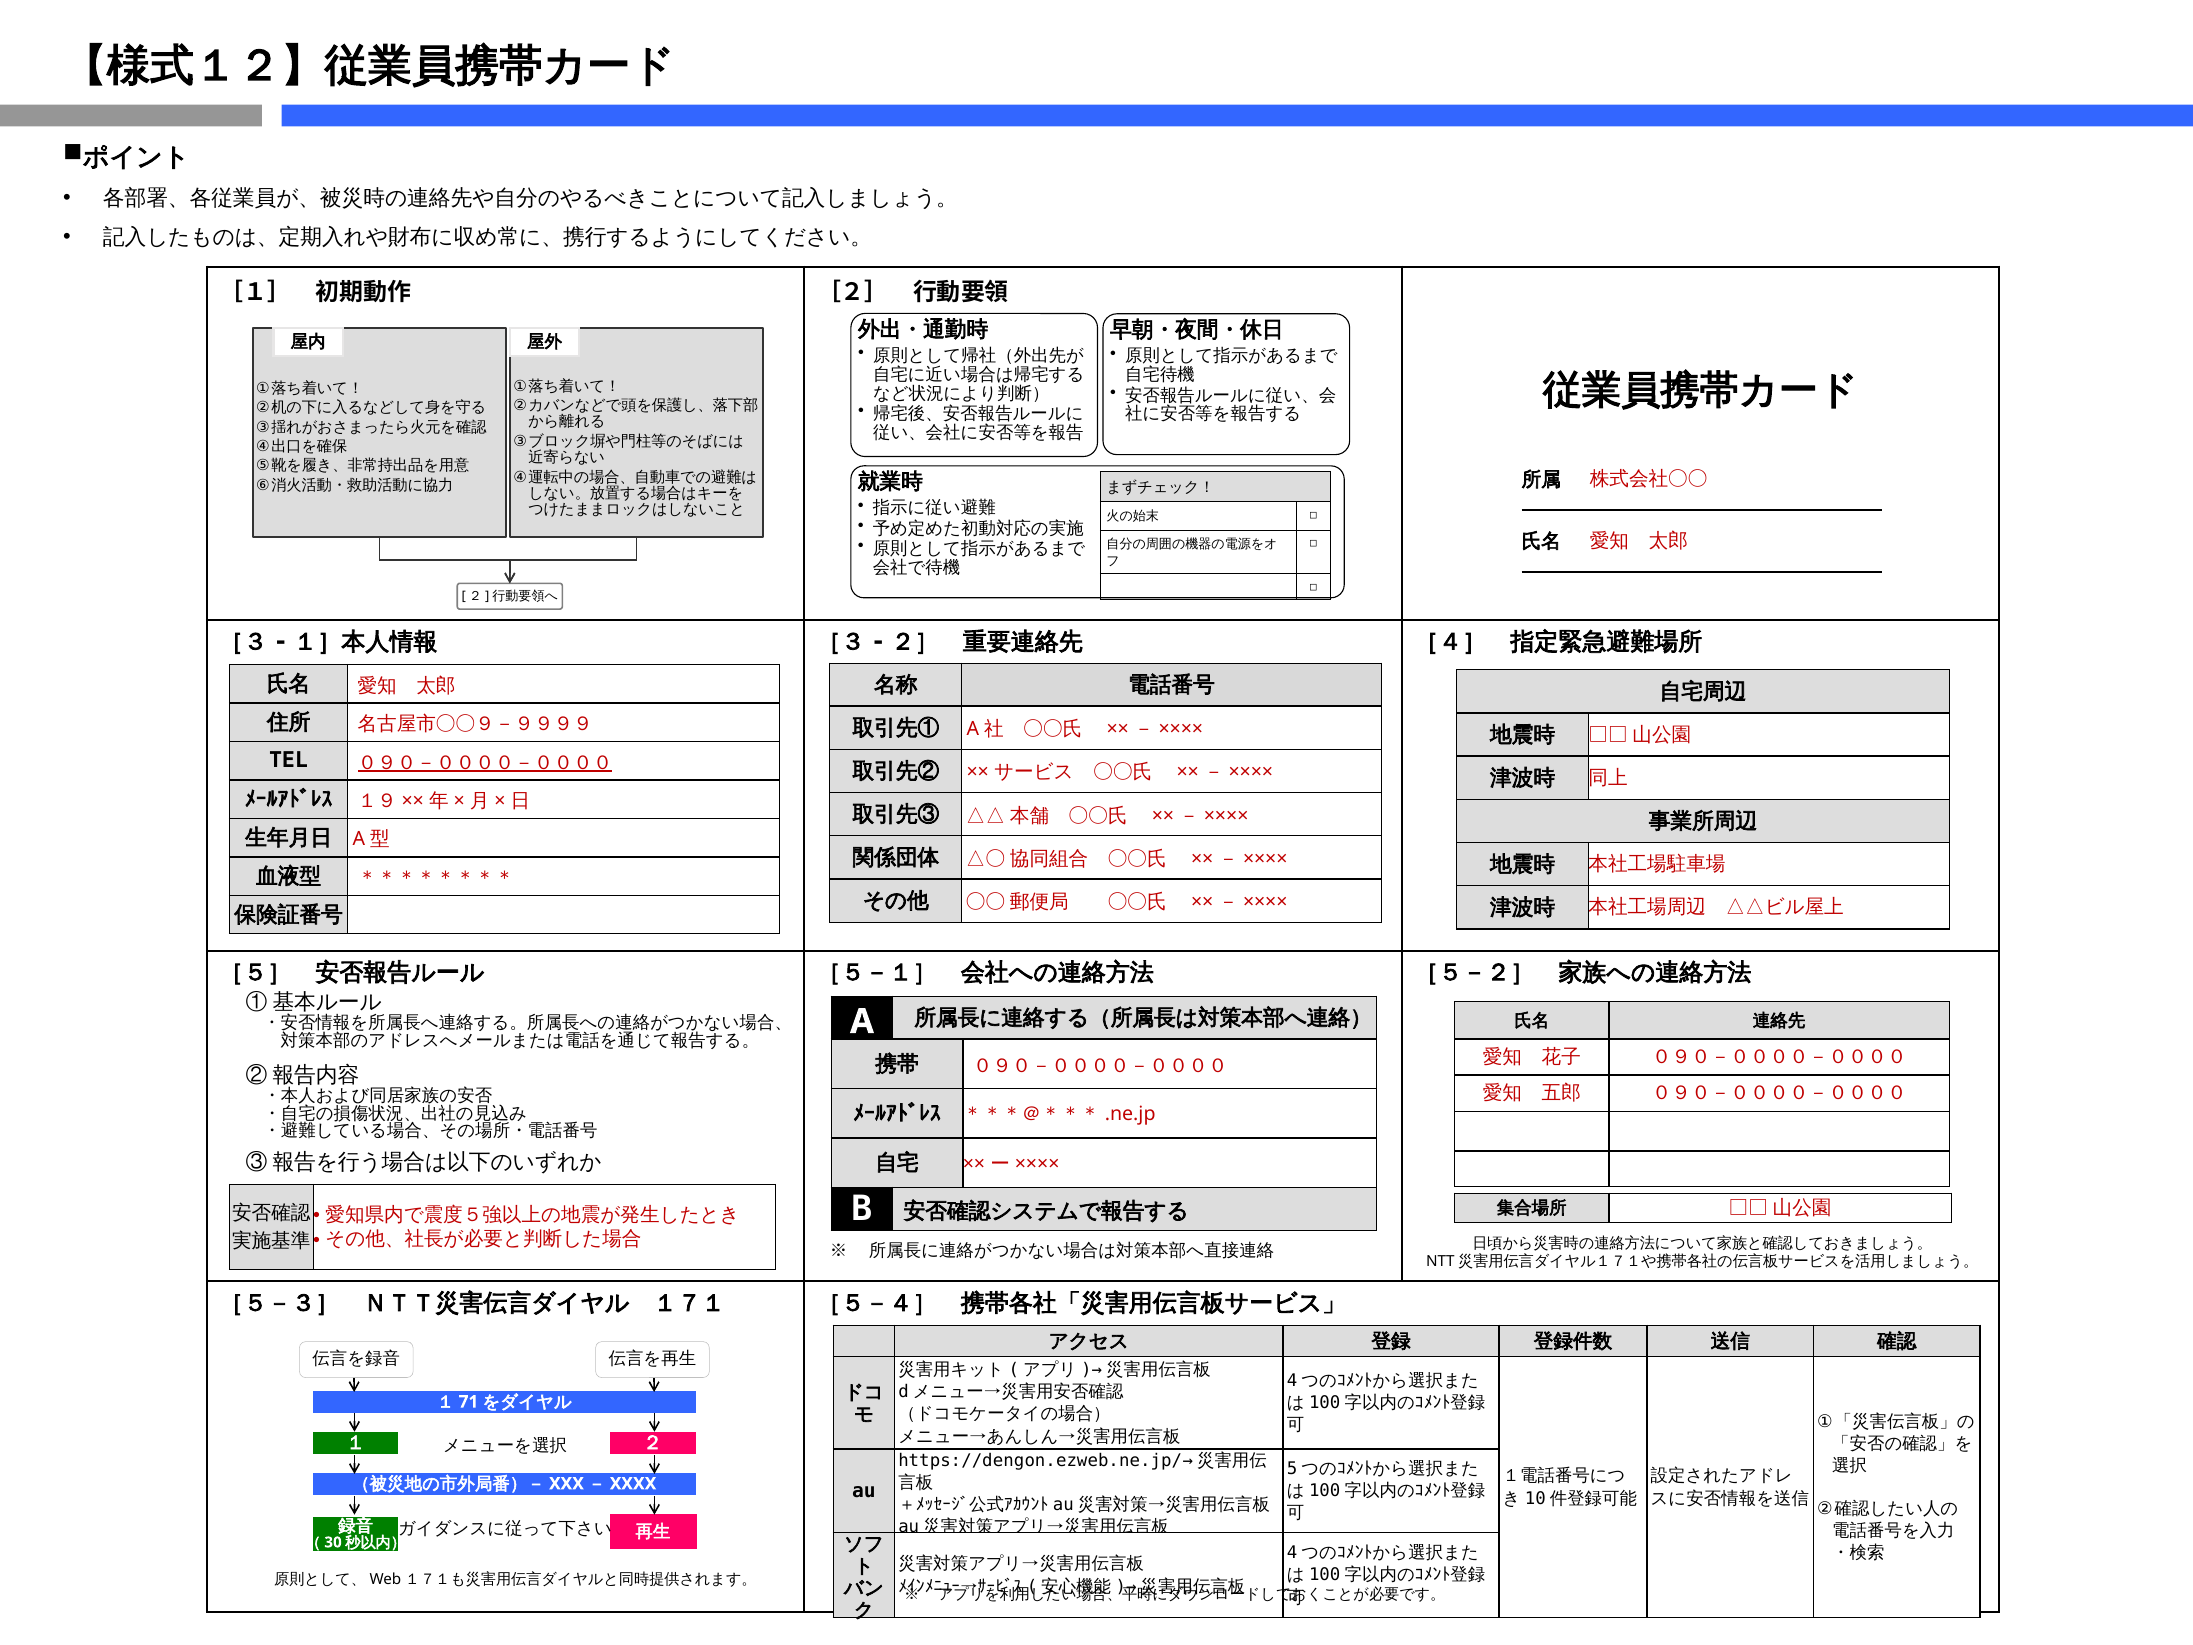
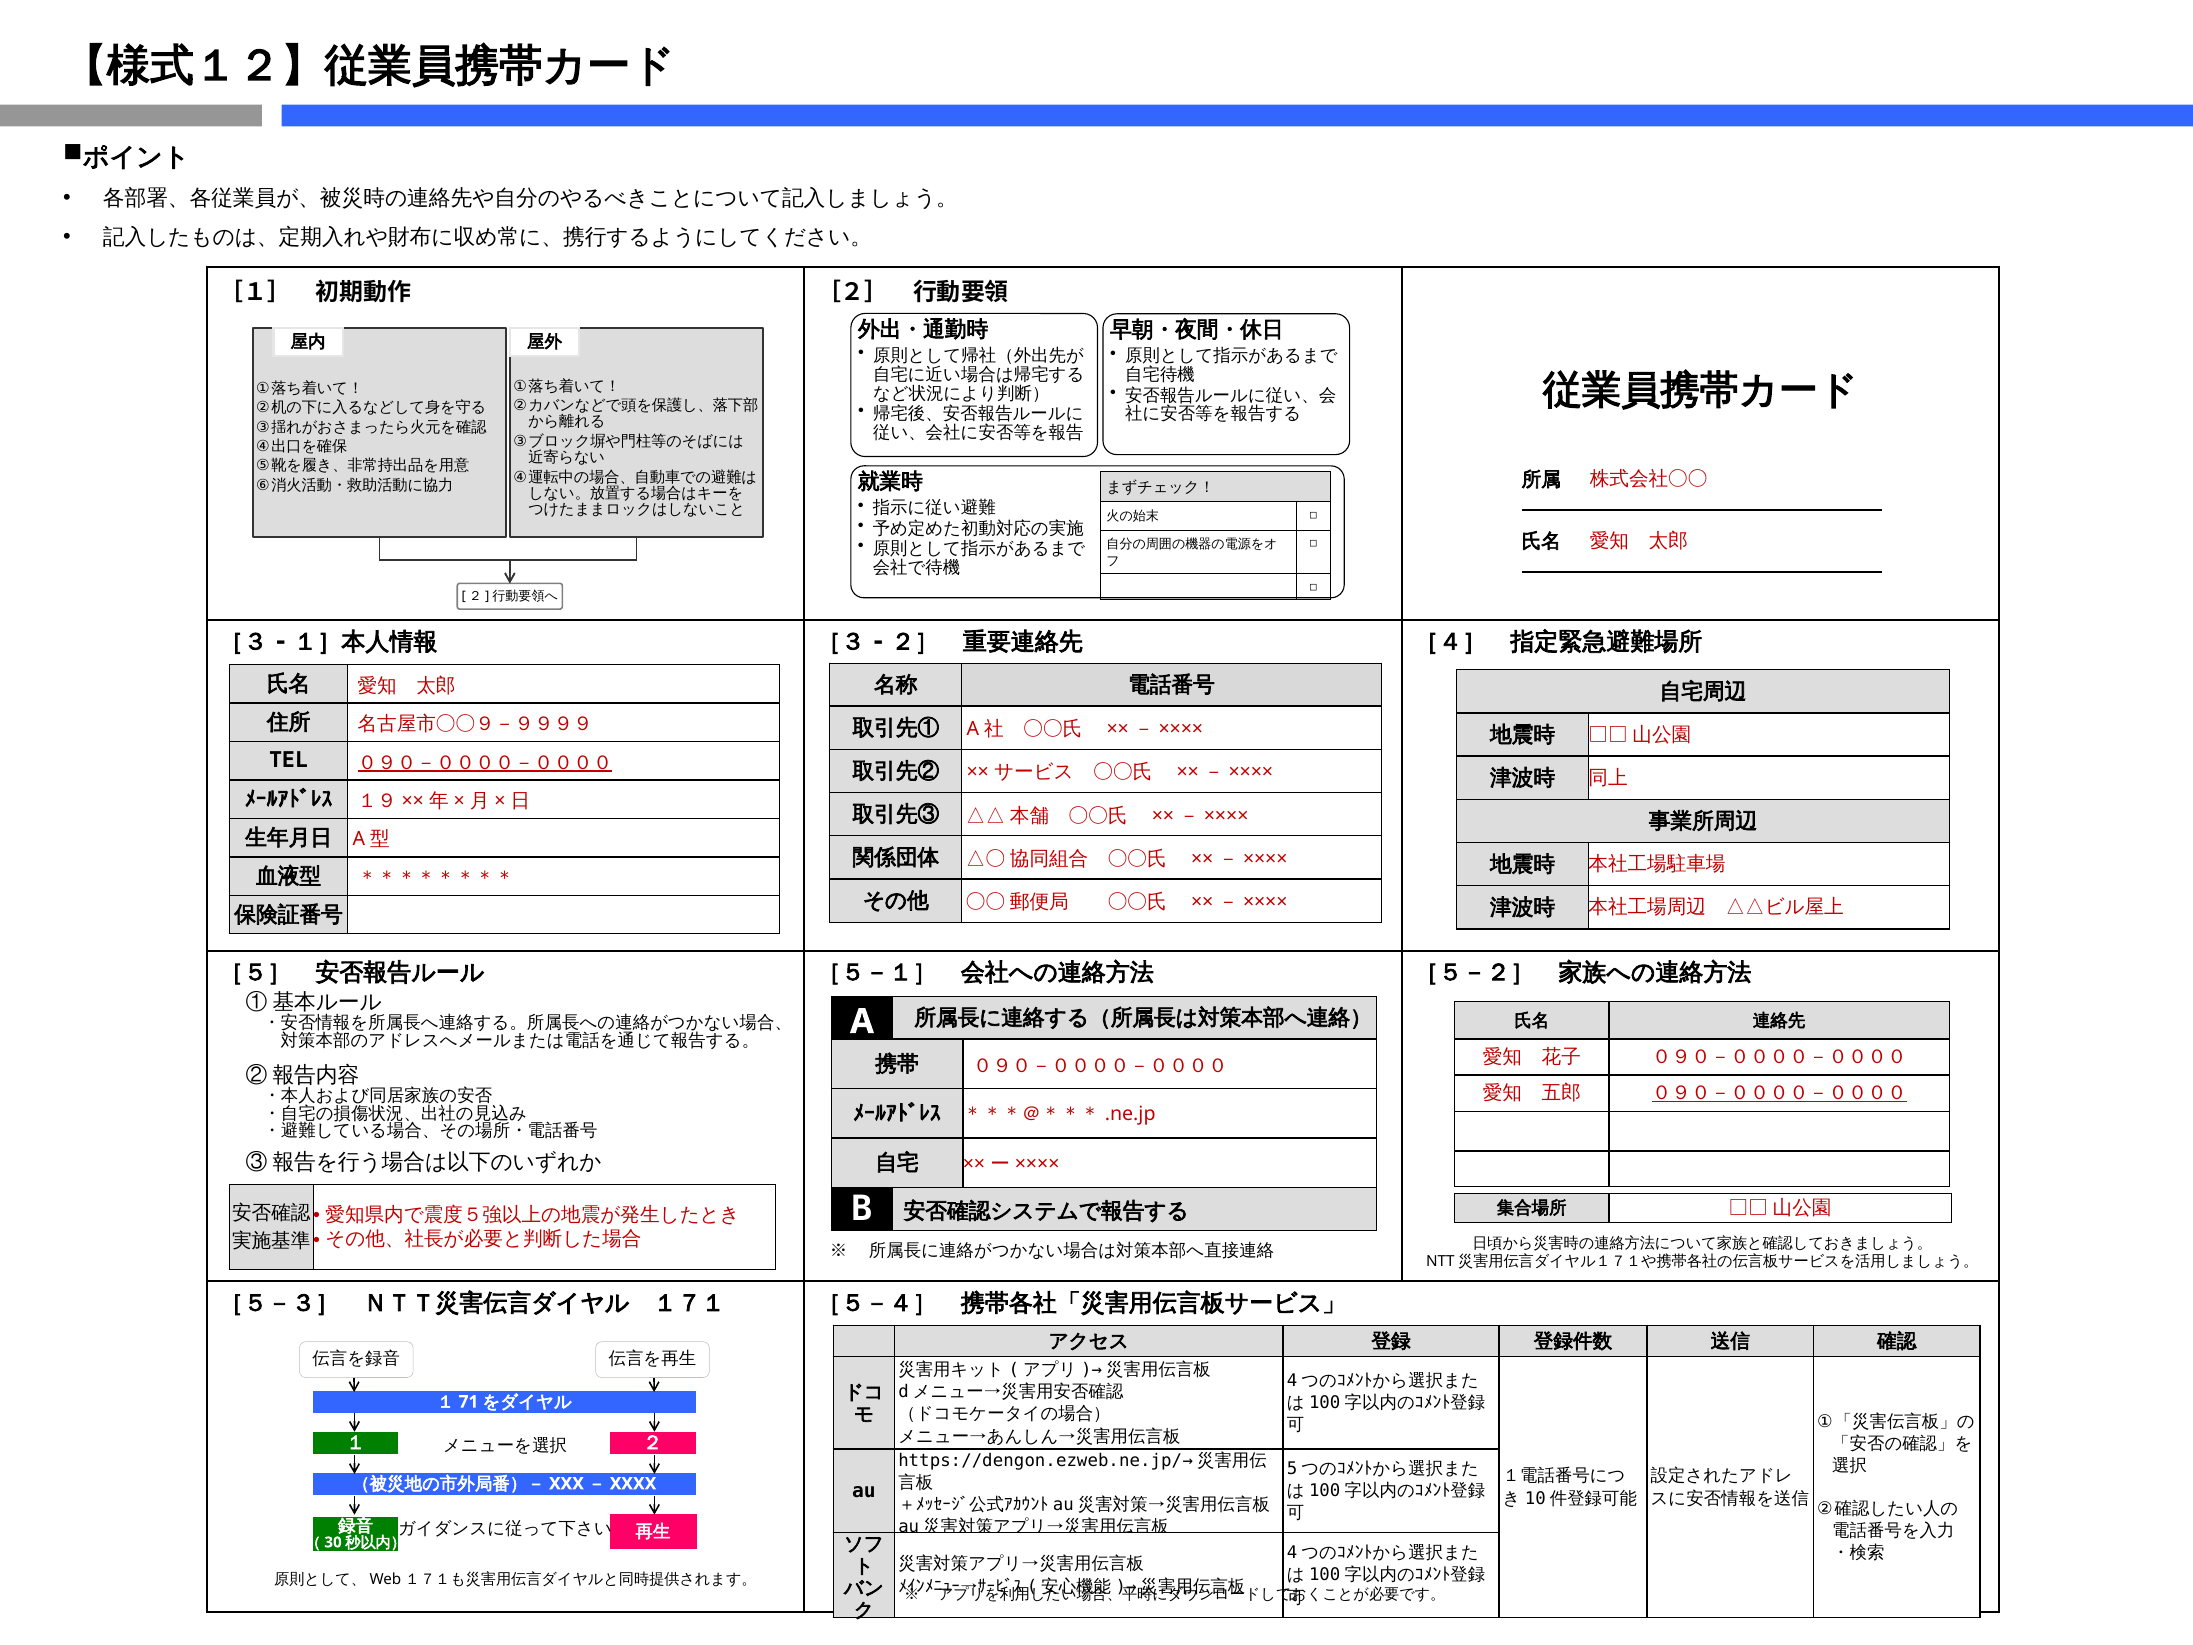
０９０－００００－００００ underline: none -> present (1779, 1093)
